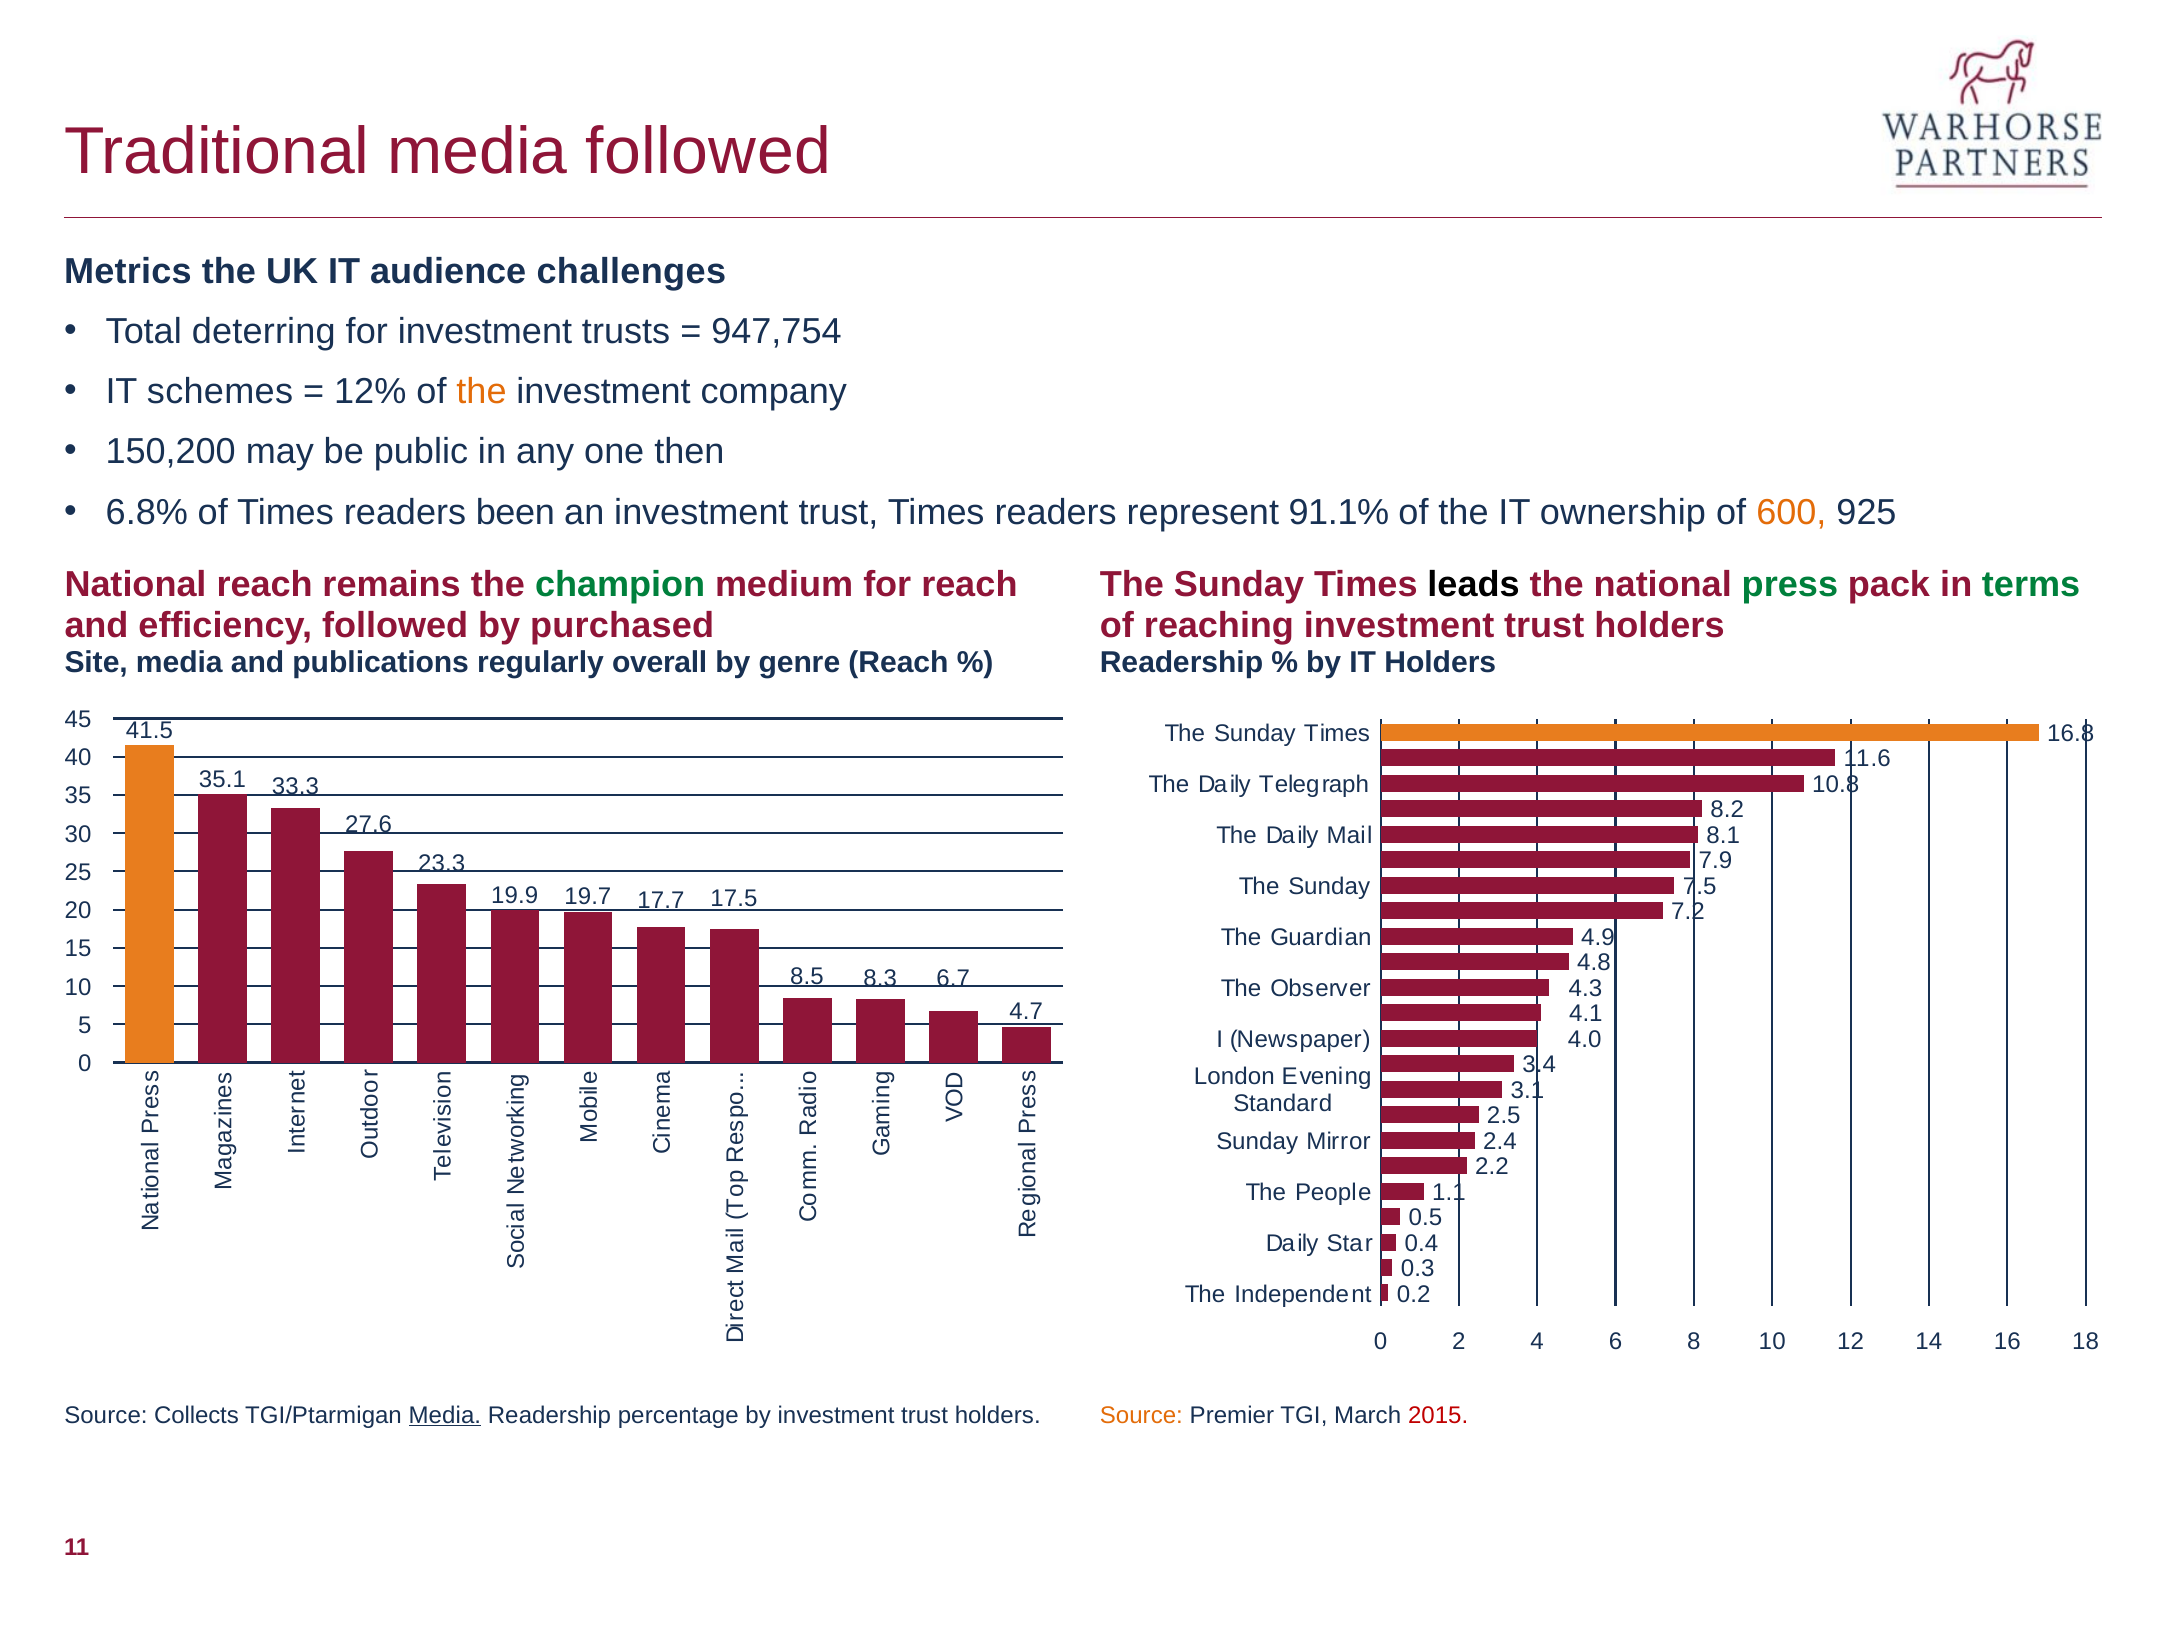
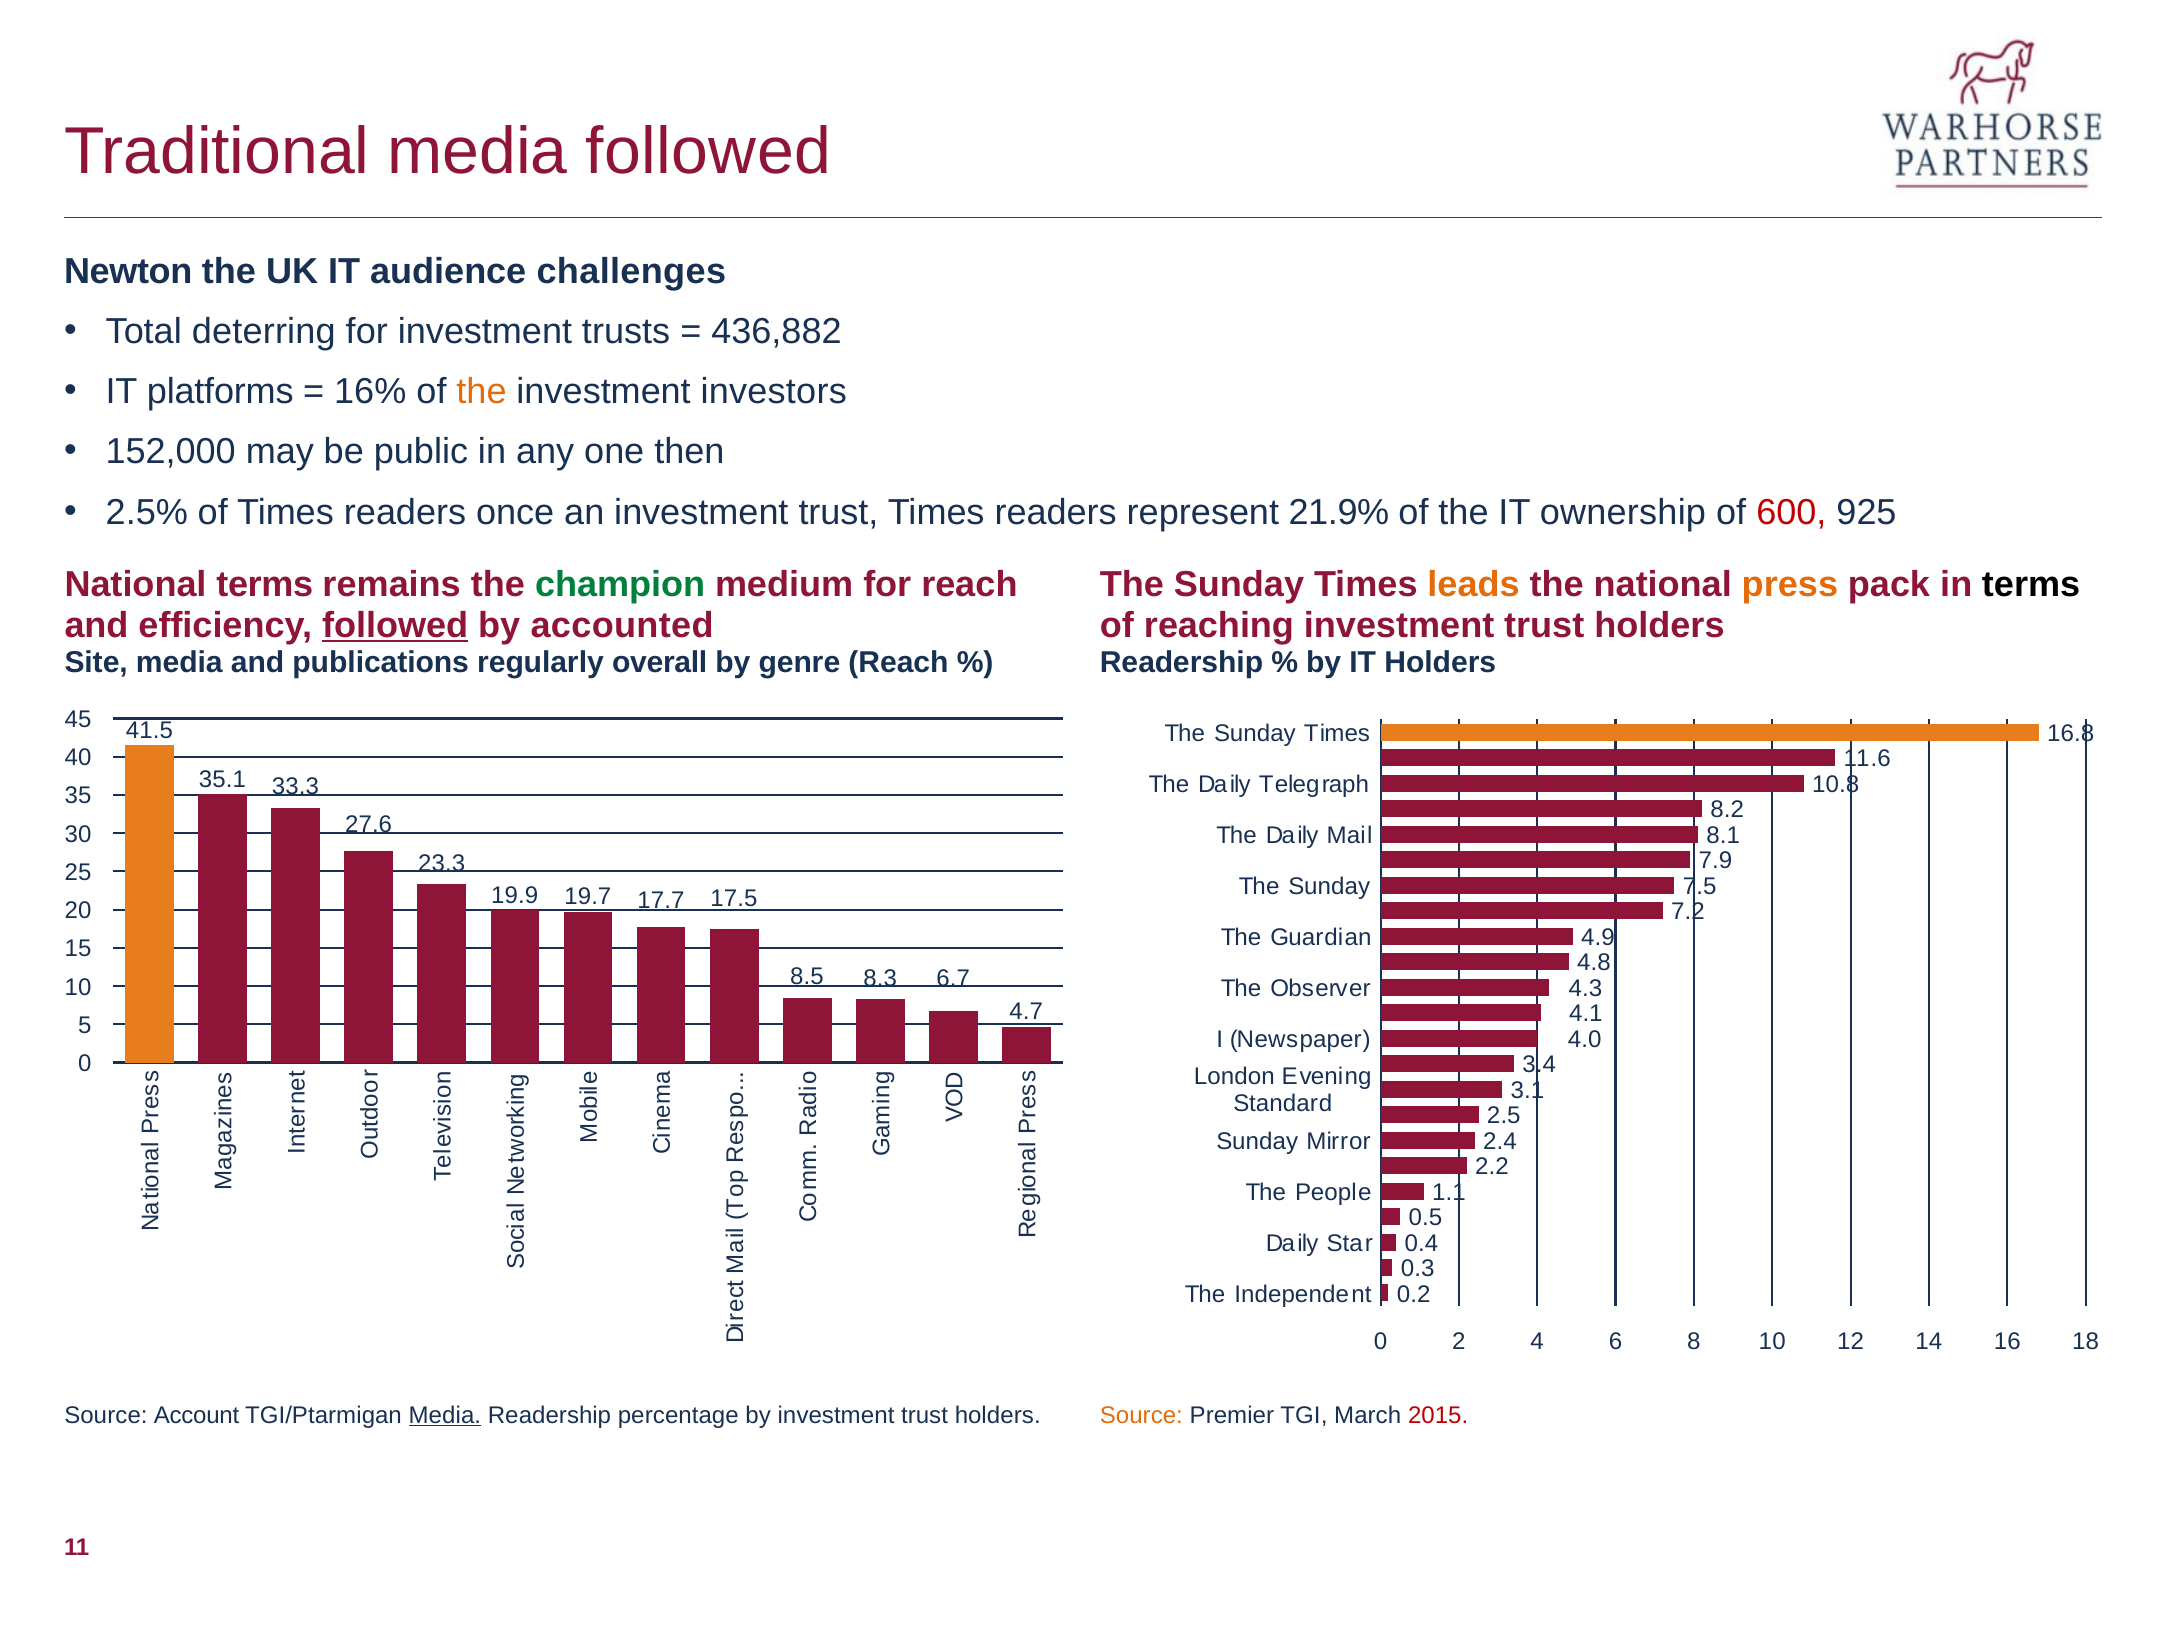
Metrics: Metrics -> Newton (128, 271)
947,754: 947,754 -> 436,882 (776, 331)
schemes: schemes -> platforms (220, 392)
12%: 12% -> 16% (370, 392)
company: company -> investors (774, 392)
150,200: 150,200 -> 152,000 (171, 452)
6.8%: 6.8% -> 2.5% (147, 512)
been: been -> once (515, 512)
91.1%: 91.1% -> 21.9% (1339, 512)
600 colour: orange -> red (1791, 512)
National reach: reach -> terms (265, 585)
leads colour: black -> orange (1474, 585)
press colour: green -> orange (1790, 585)
terms colour: green -> black (2031, 585)
followed underline: none -> present (395, 625)
purchased: purchased -> accounted (622, 625)
Collects: Collects -> Account (197, 1415)
